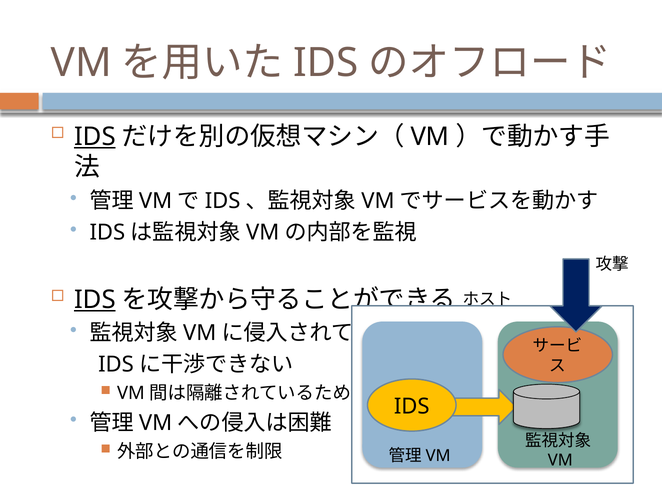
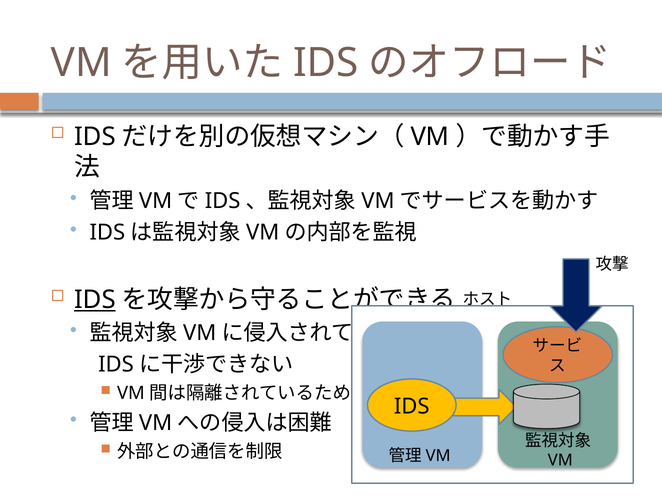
IDS underline: present -> none (95, 136)
